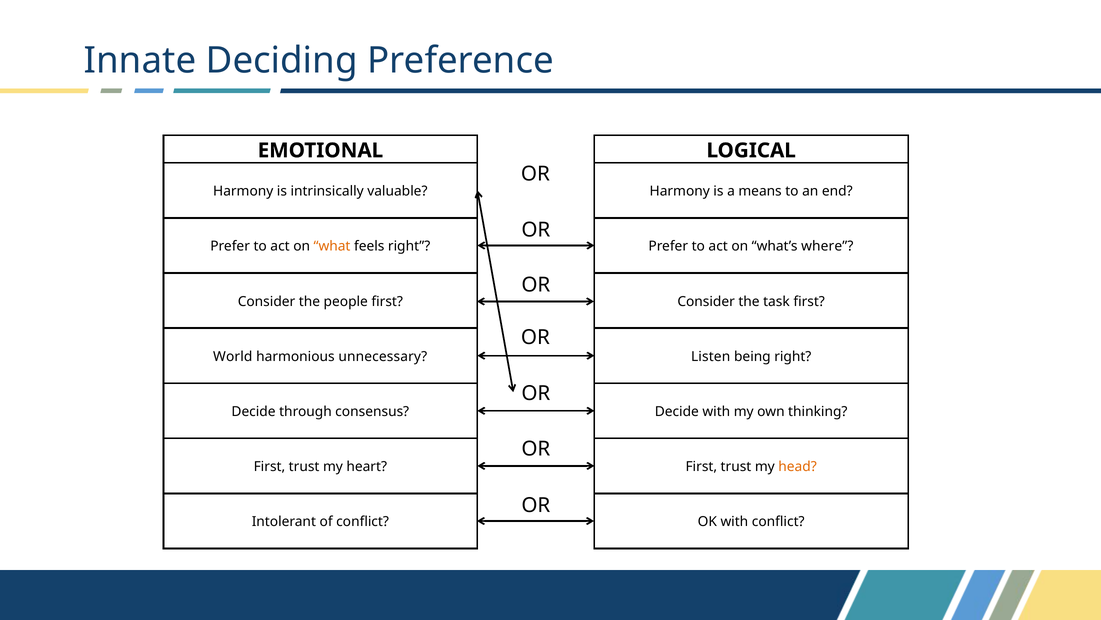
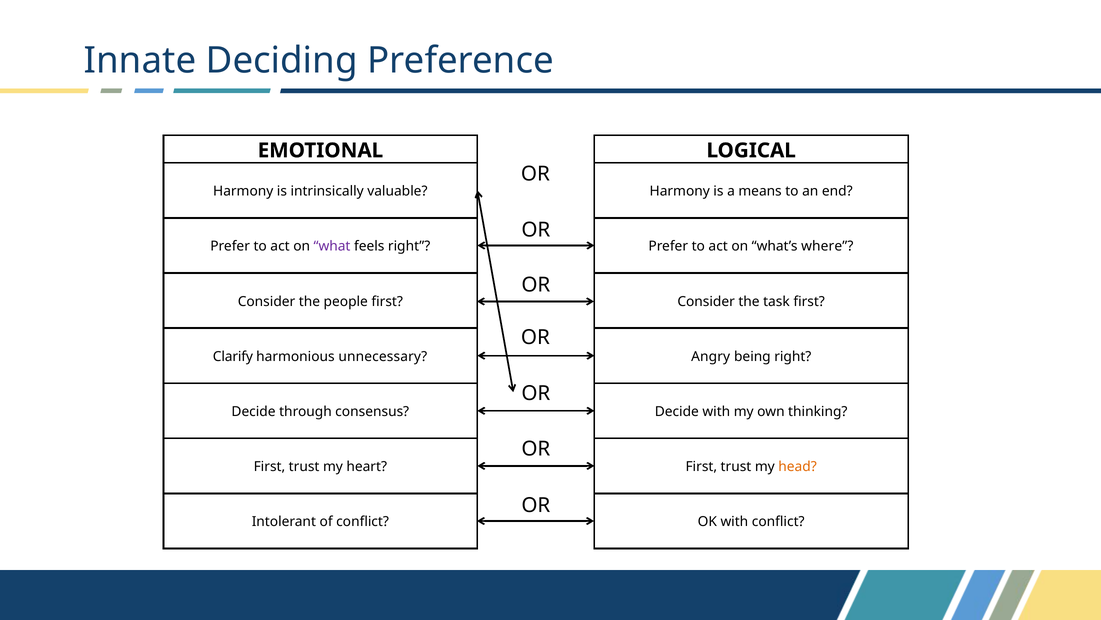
what colour: orange -> purple (332, 246)
World: World -> Clarify (233, 356)
Listen: Listen -> Angry (711, 356)
